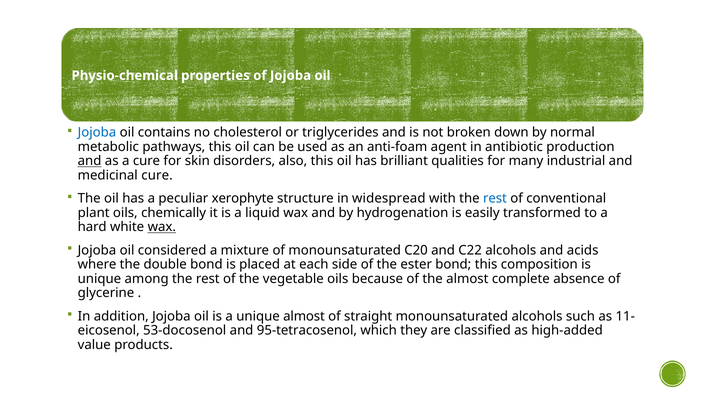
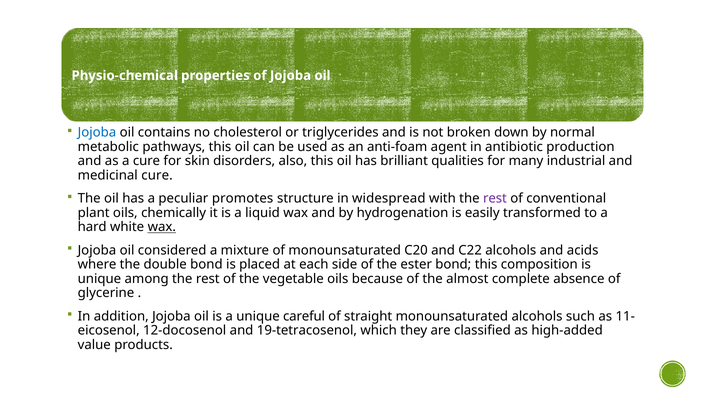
and underline: present -> none (90, 161)
xerophyte: xerophyte -> promotes (243, 198)
rest colour: blue -> purple (495, 198)
unique almost: almost -> careful (304, 316)
53-docosenol: 53-docosenol -> 12-docosenol (185, 330)
95-tetracosenol: 95-tetracosenol -> 19-tetracosenol (307, 330)
